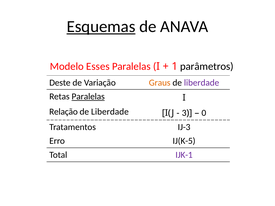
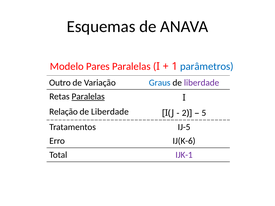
Esquemas underline: present -> none (101, 27)
Esses: Esses -> Pares (98, 67)
parâmetros colour: black -> blue (207, 67)
Deste: Deste -> Outro (60, 83)
Graus colour: orange -> blue (160, 83)
3: 3 -> 2 (184, 113)
0: 0 -> 5 (204, 113)
IJ-3: IJ-3 -> IJ-5 (184, 127)
IJ(K-5: IJ(K-5 -> IJ(K-6 (184, 141)
